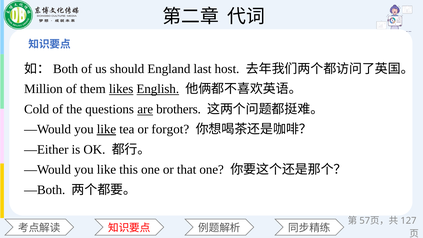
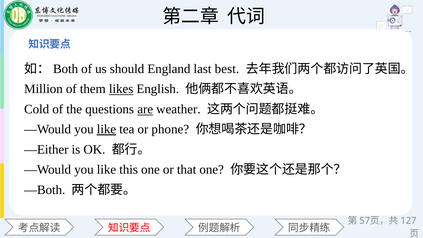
host: host -> best (227, 69)
English underline: present -> none (158, 89)
brothers: brothers -> weather (178, 109)
forgot: forgot -> phone (170, 129)
